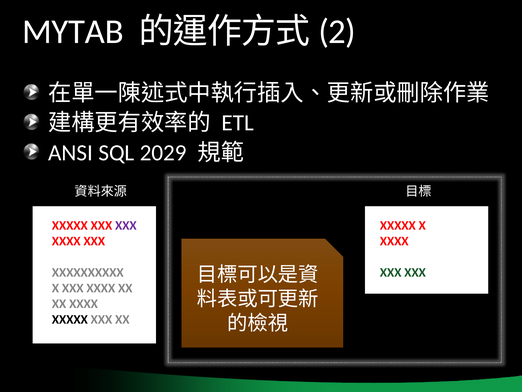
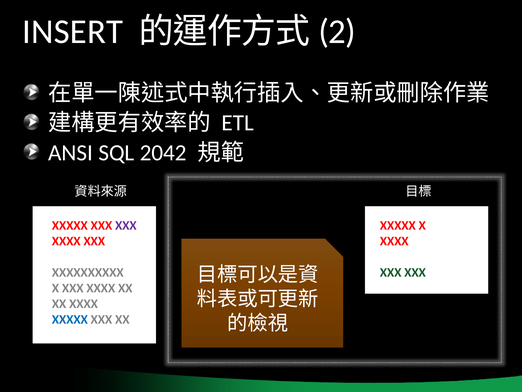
MYTAB: MYTAB -> INSERT (73, 32)
2029: 2029 -> 2042 (163, 152)
XXXXX colour: black -> blue (70, 319)
